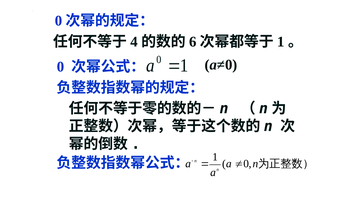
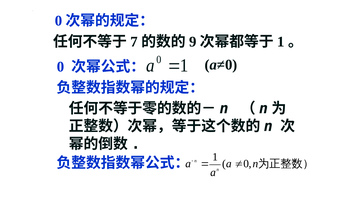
4: 4 -> 7 (134, 42)
6: 6 -> 9 (193, 42)
